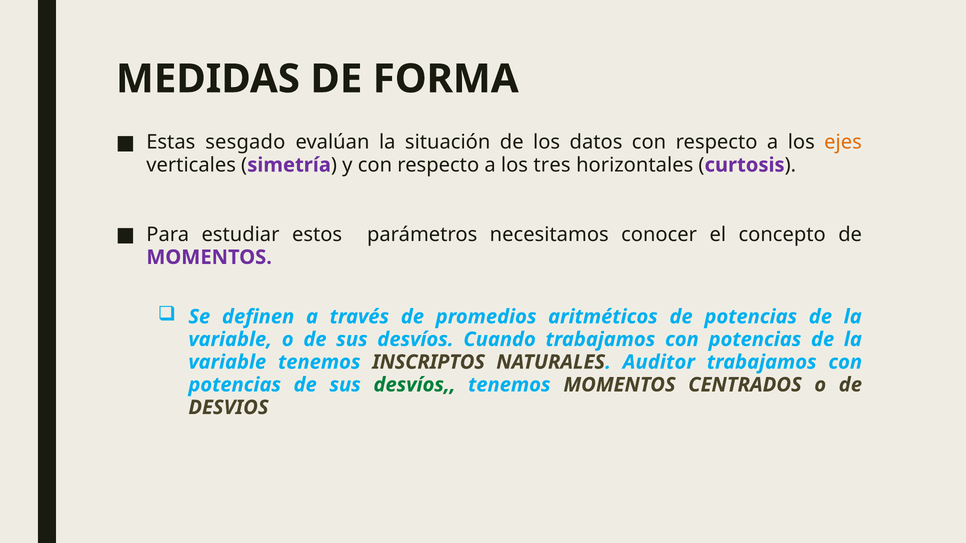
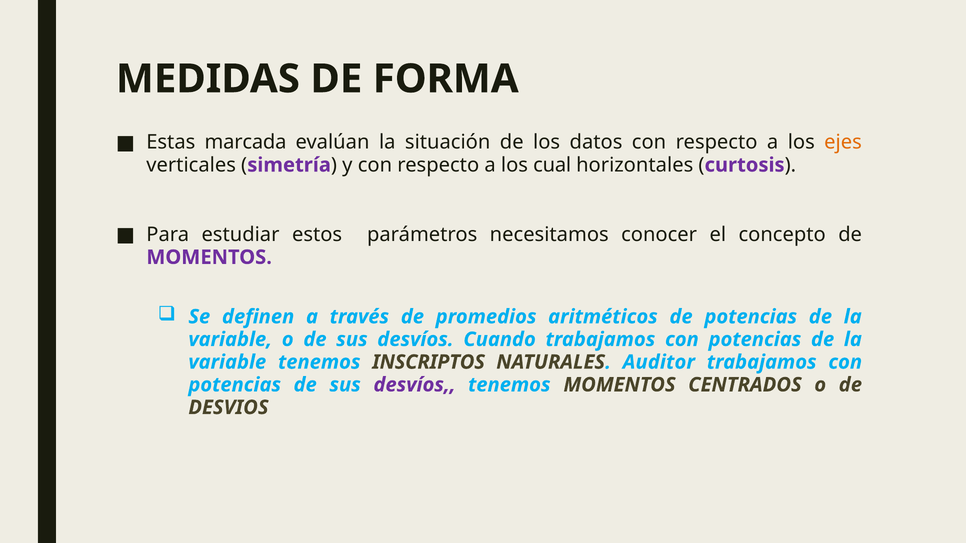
sesgado: sesgado -> marcada (246, 142)
tres: tres -> cual (552, 165)
desvíos colour: green -> purple (414, 385)
